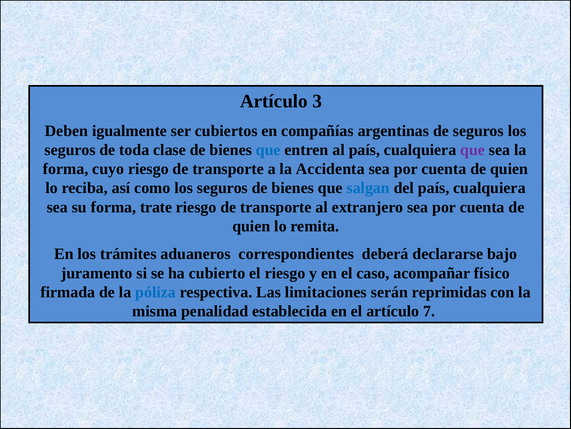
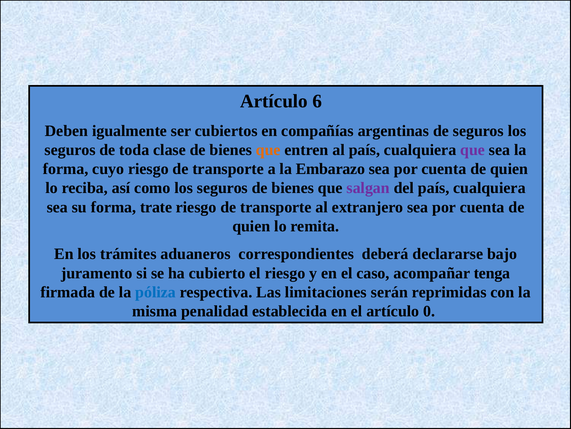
3: 3 -> 6 (317, 101)
que colour: blue -> orange (268, 150)
Accidenta: Accidenta -> Embarazo (330, 169)
salgan colour: blue -> purple (368, 188)
físico: físico -> tenga (492, 273)
7: 7 -> 0 (429, 311)
